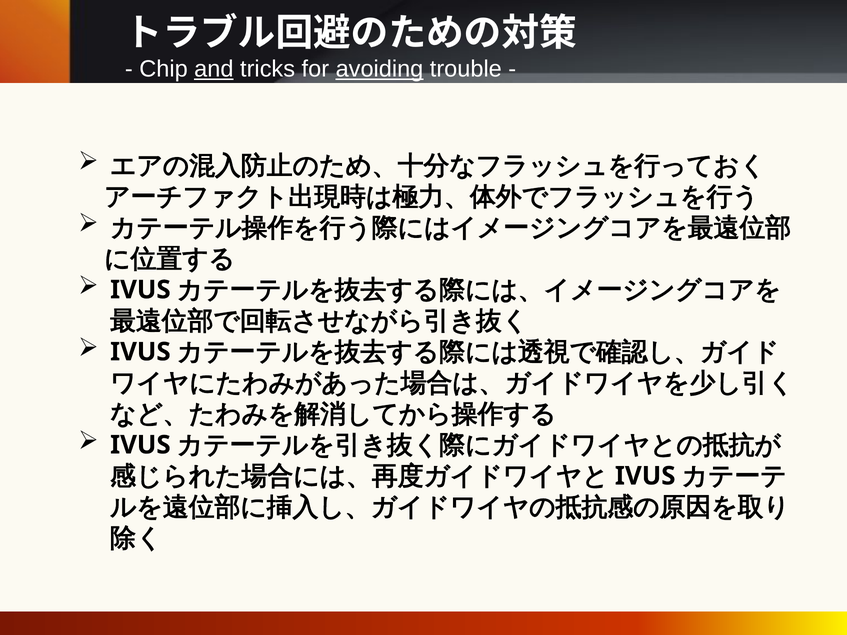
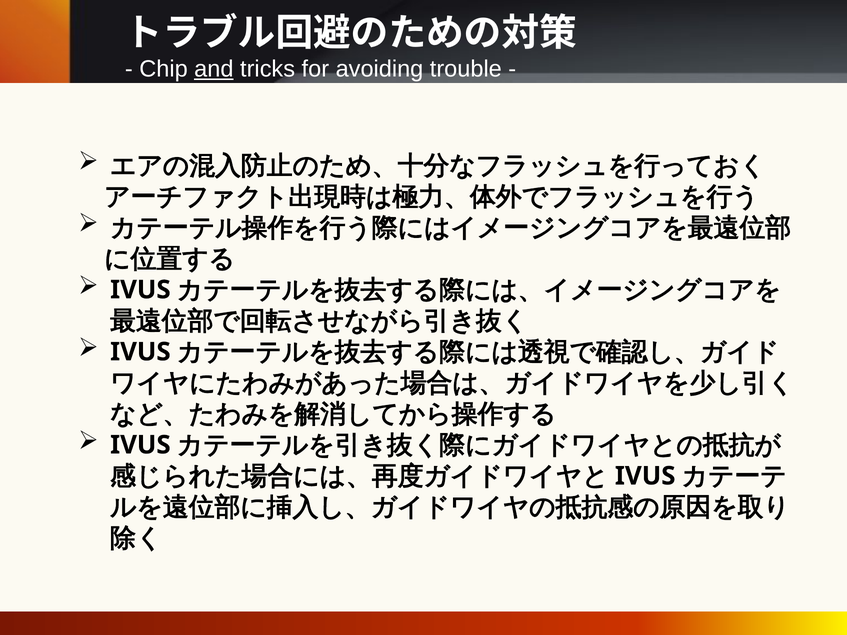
avoiding underline: present -> none (379, 69)
